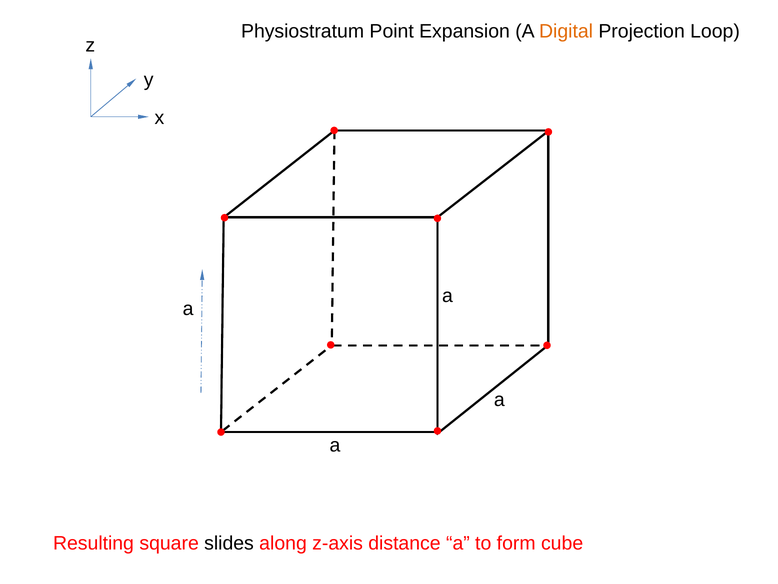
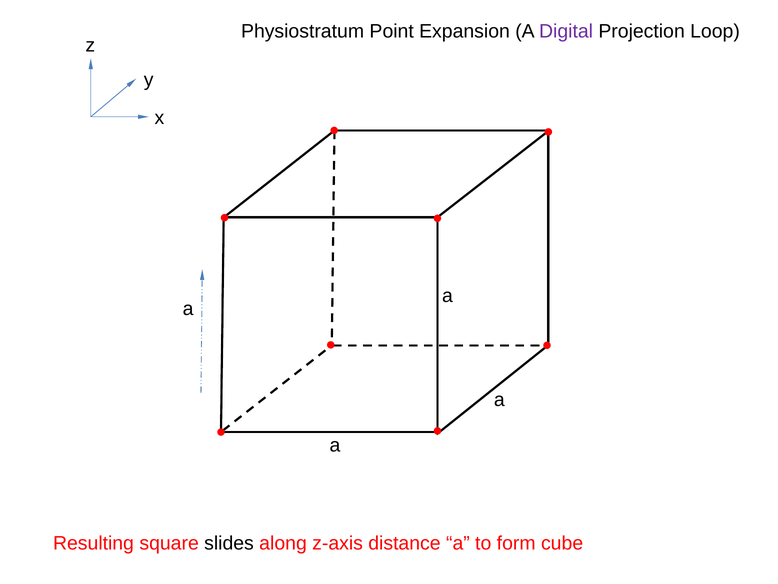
Digital colour: orange -> purple (566, 31)
